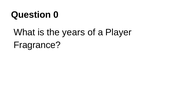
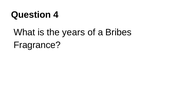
0: 0 -> 4 (56, 15)
Player: Player -> Bribes (118, 32)
